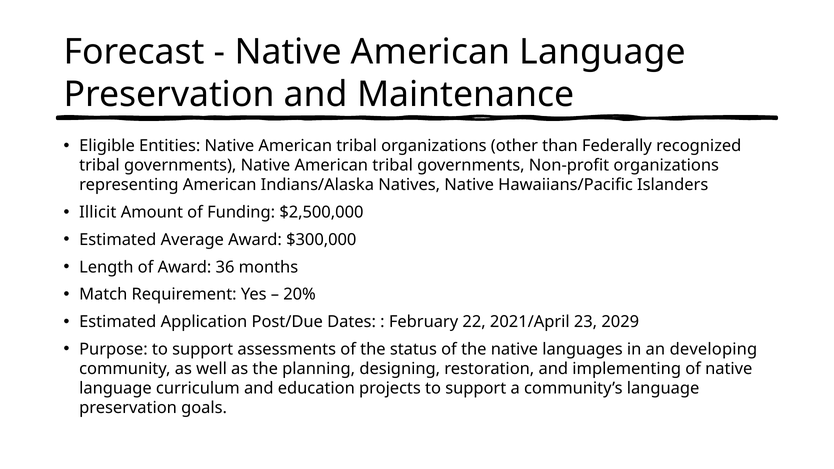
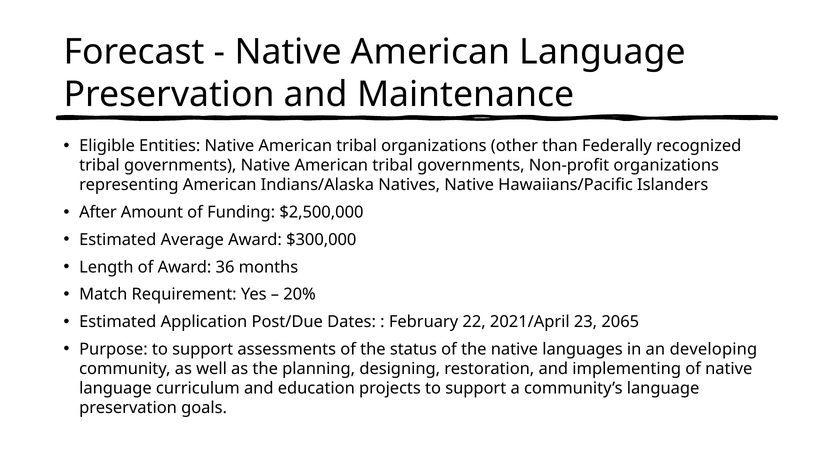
Illicit: Illicit -> After (98, 212)
2029: 2029 -> 2065 (620, 322)
